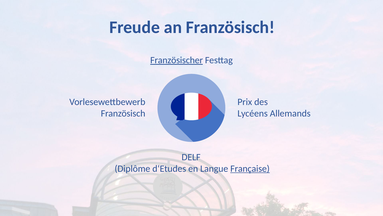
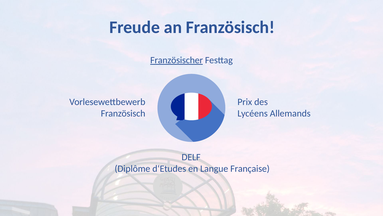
Française underline: present -> none (250, 168)
